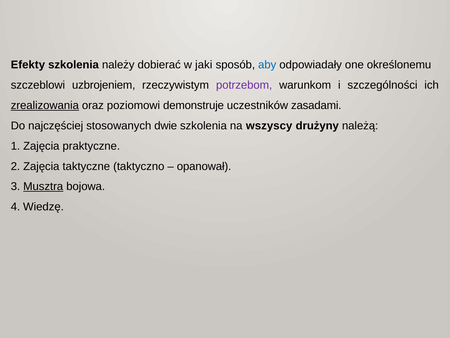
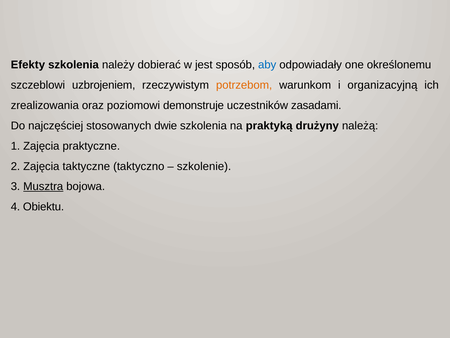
jaki: jaki -> jest (204, 65)
potrzebom colour: purple -> orange (244, 85)
szczególności: szczególności -> organizacyjną (382, 85)
zrealizowania underline: present -> none (45, 105)
wszyscy: wszyscy -> praktyką (269, 126)
opanował: opanował -> szkolenie (204, 166)
Wiedzę: Wiedzę -> Obiektu (44, 207)
